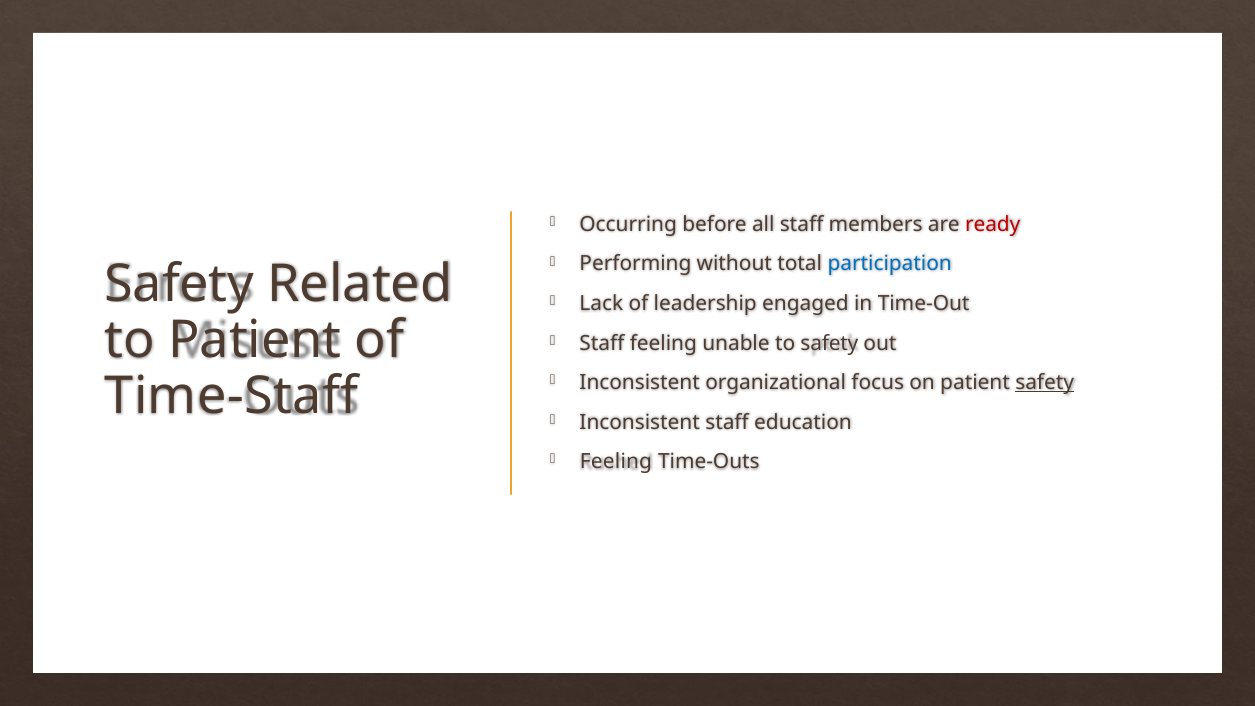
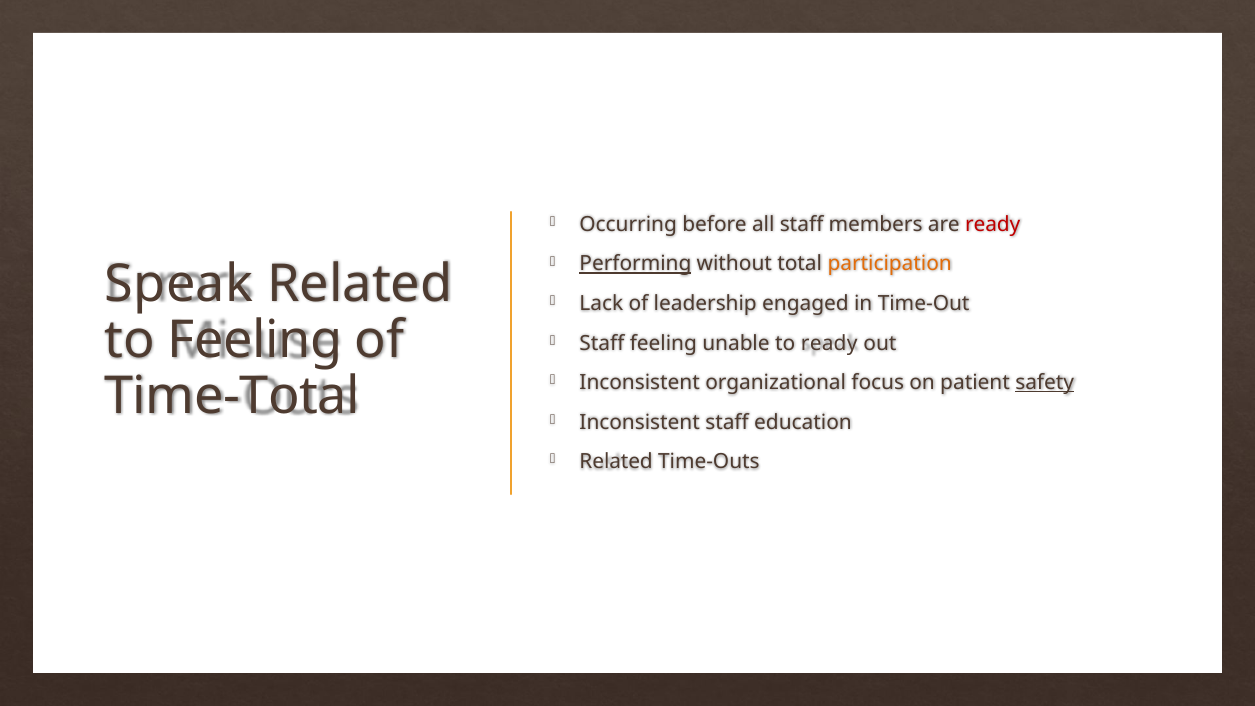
Performing underline: none -> present (635, 264)
participation colour: blue -> orange (890, 264)
Safety: Safety -> Speak (179, 284)
to Patient: Patient -> Feeling (255, 340)
to safety: safety -> ready (829, 343)
Time-Staff: Time-Staff -> Time-Total (232, 397)
Feeling: Feeling -> Related (616, 462)
